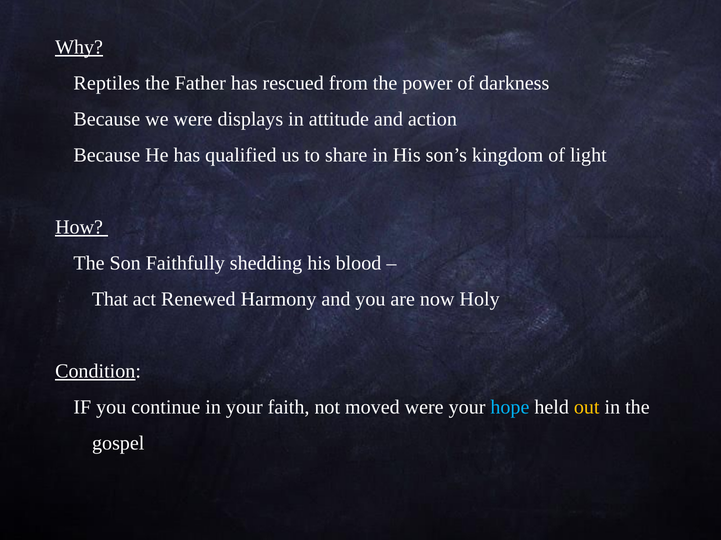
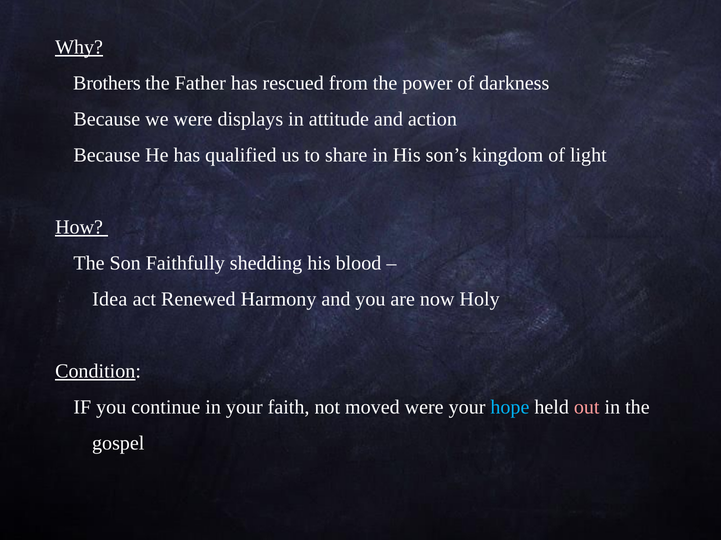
Reptiles: Reptiles -> Brothers (107, 83)
That: That -> Idea (110, 299)
out colour: yellow -> pink (587, 407)
